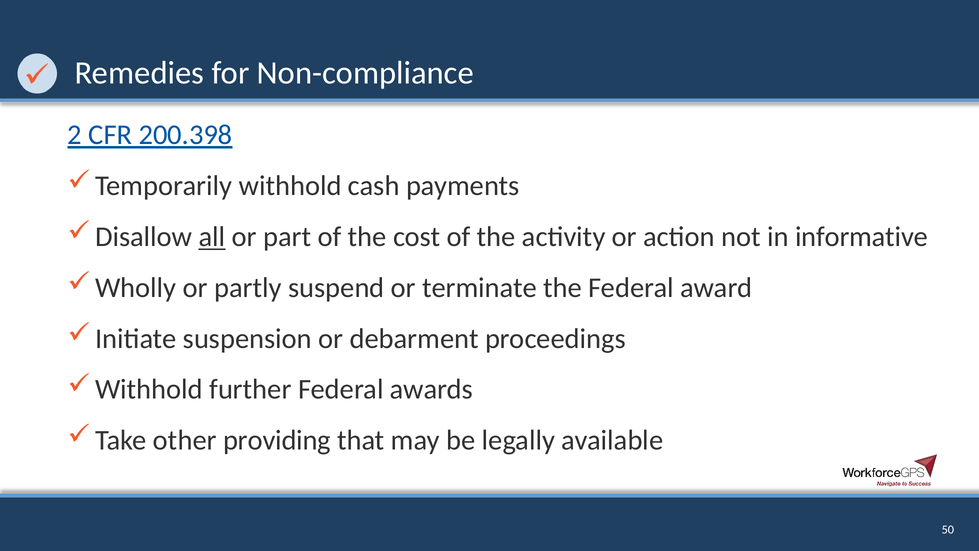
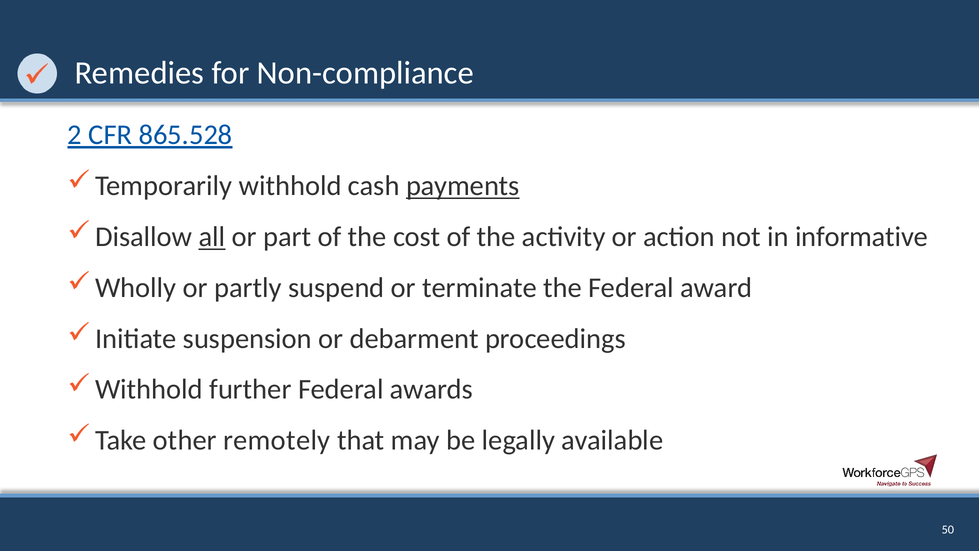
200.398: 200.398 -> 865.528 (186, 135)
payments underline: none -> present (463, 186)
providing: providing -> remotely (277, 440)
